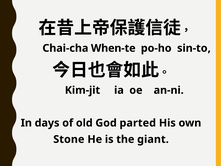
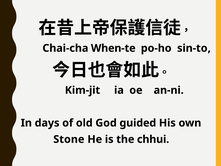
parted: parted -> guided (138, 123)
giant: giant -> chhui (153, 139)
